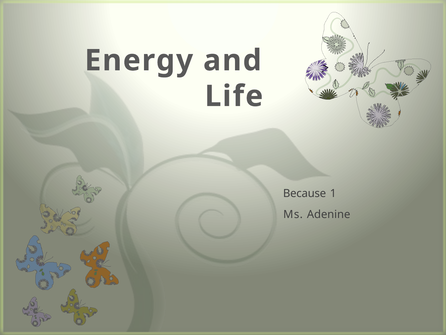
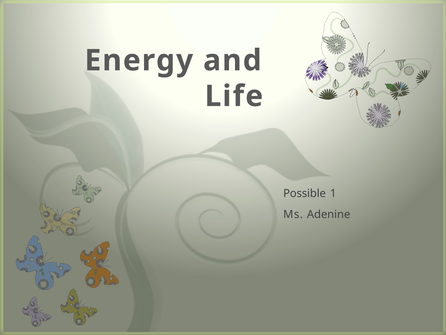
Because: Because -> Possible (305, 193)
